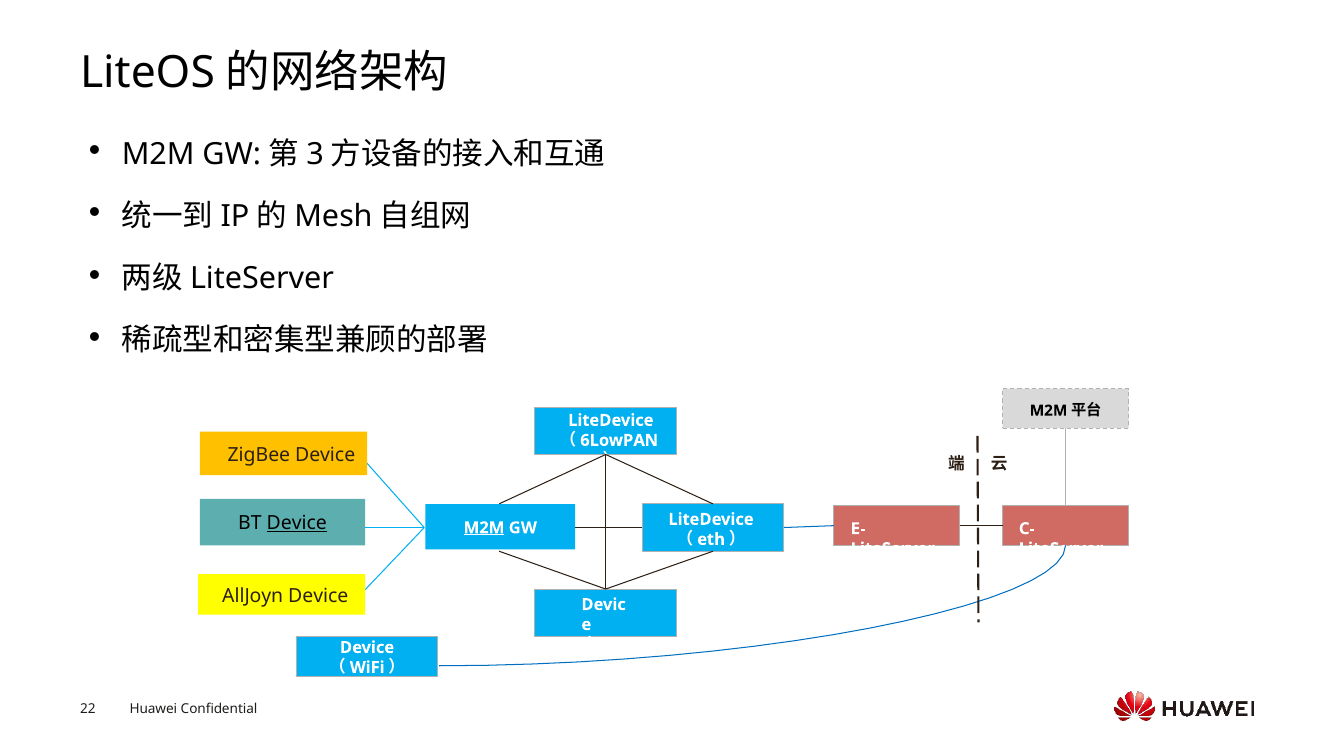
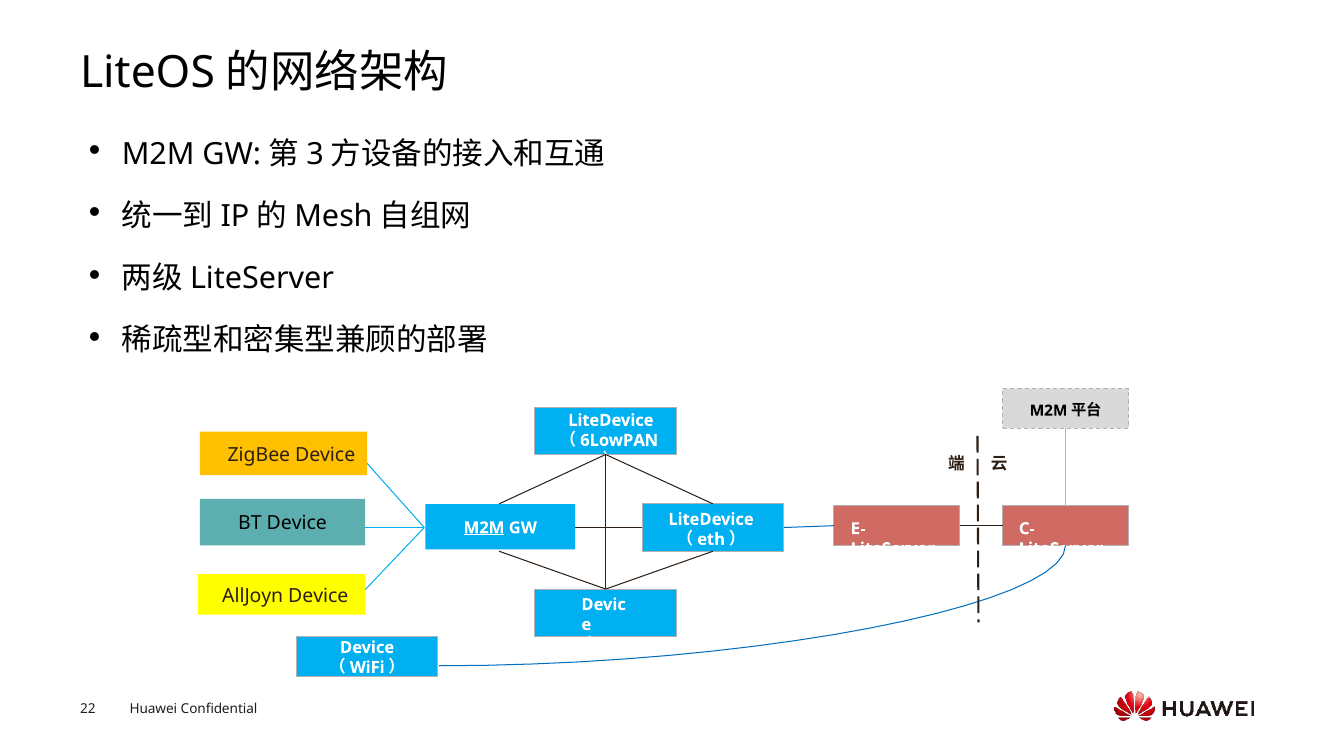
Device underline: present -> none (297, 523)
